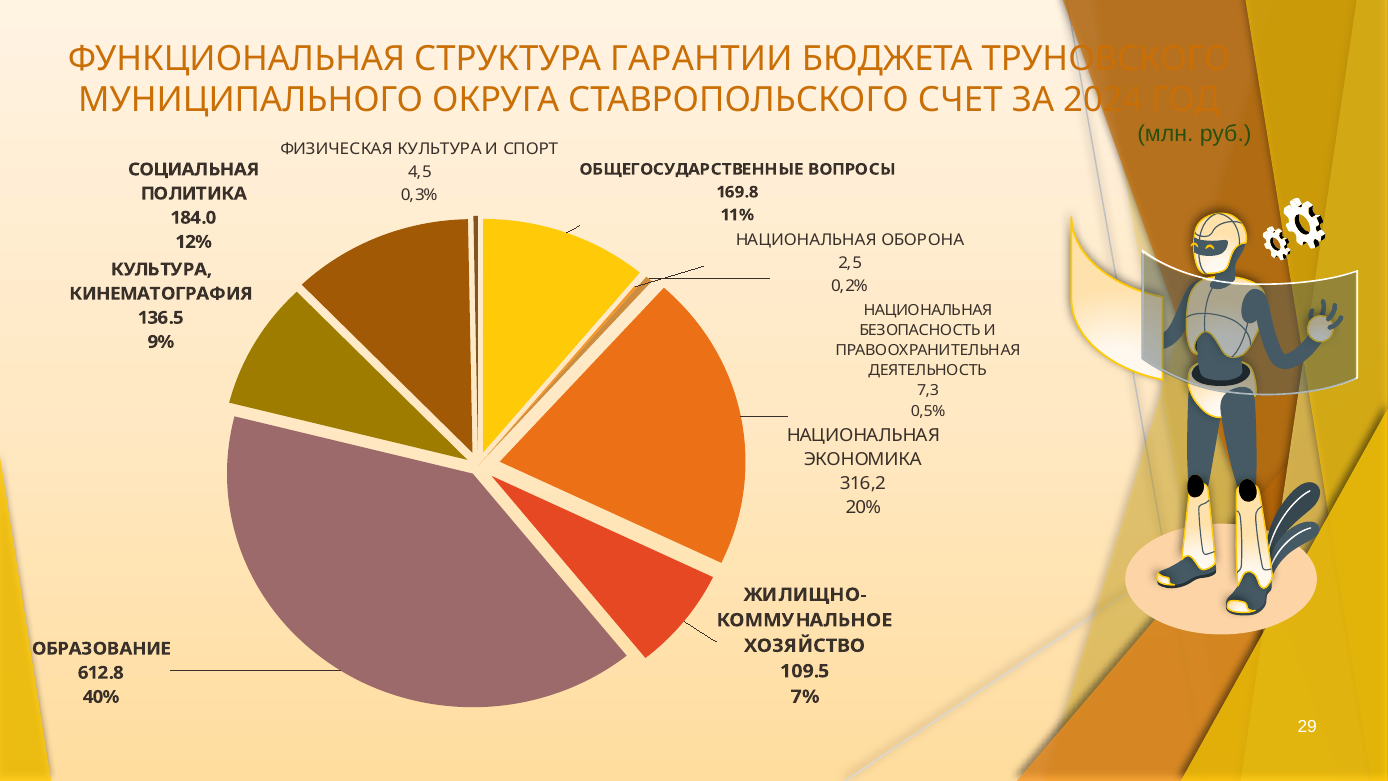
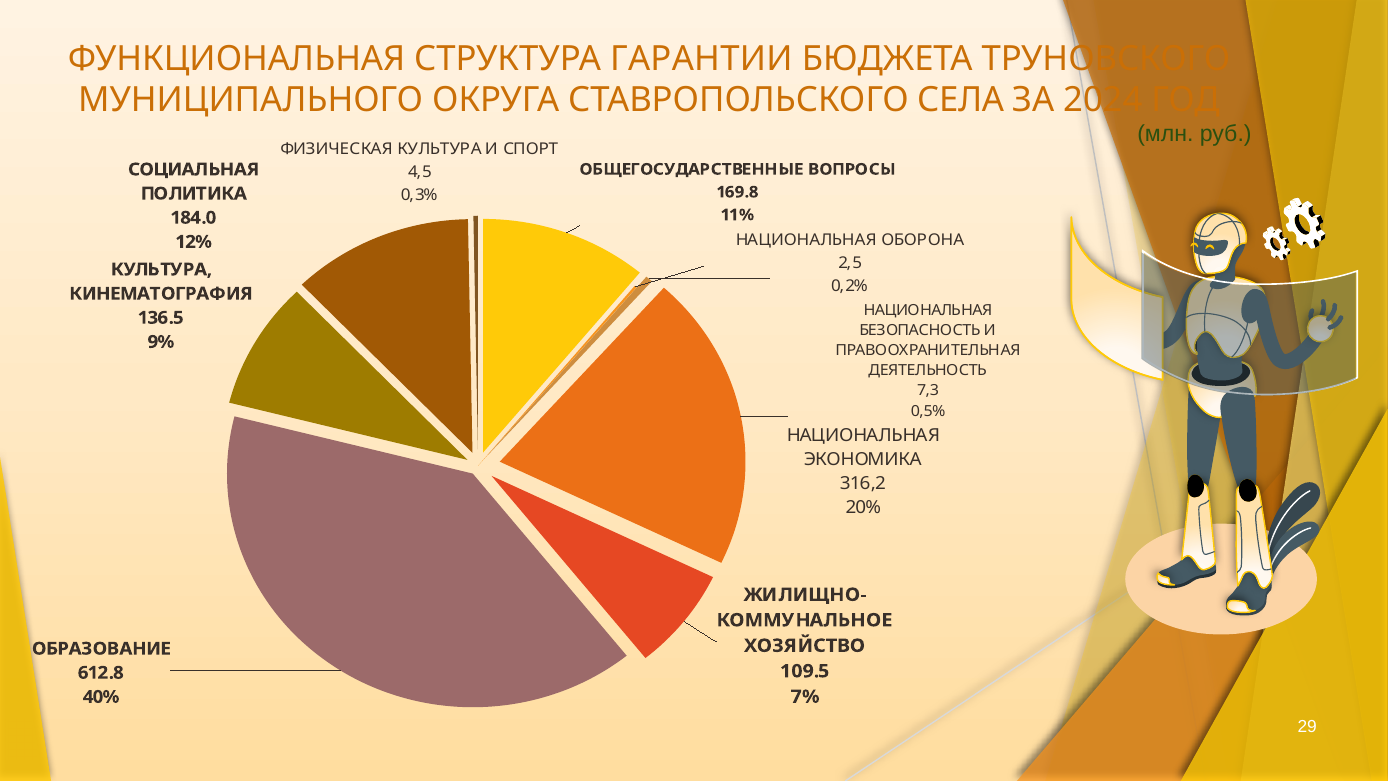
СЧЕТ: СЧЕТ -> СЕЛА (961, 100)
